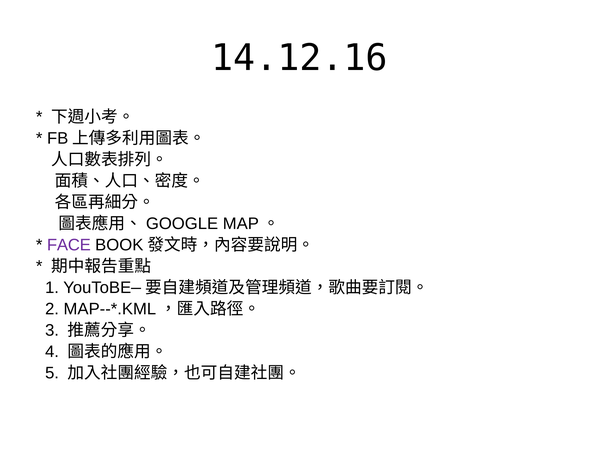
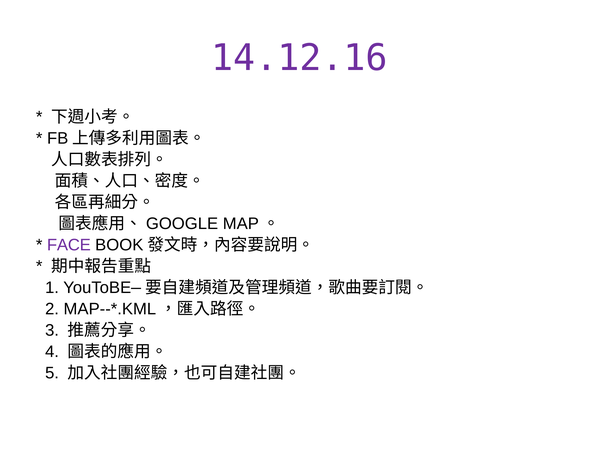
14.12.16 colour: black -> purple (299, 58)
